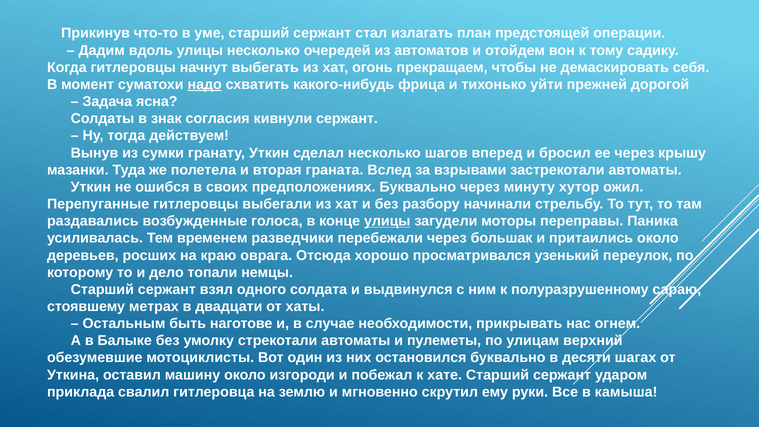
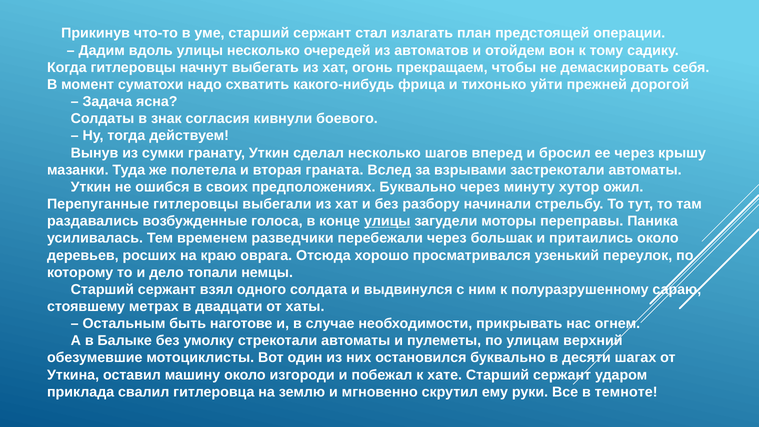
надо underline: present -> none (205, 85)
кивнули сержант: сержант -> боевого (347, 119)
камыша: камыша -> темноте (626, 392)
